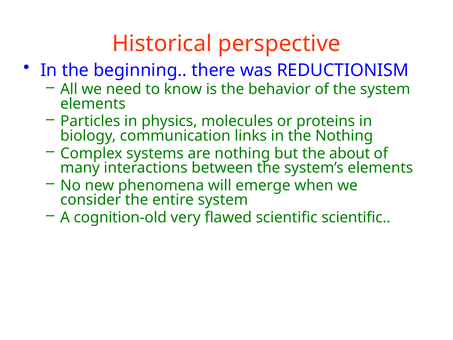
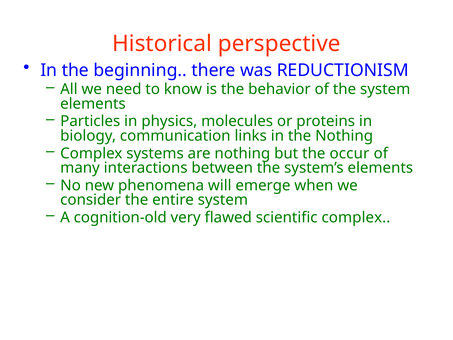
about: about -> occur (349, 153)
scientific scientific: scientific -> complex (356, 217)
